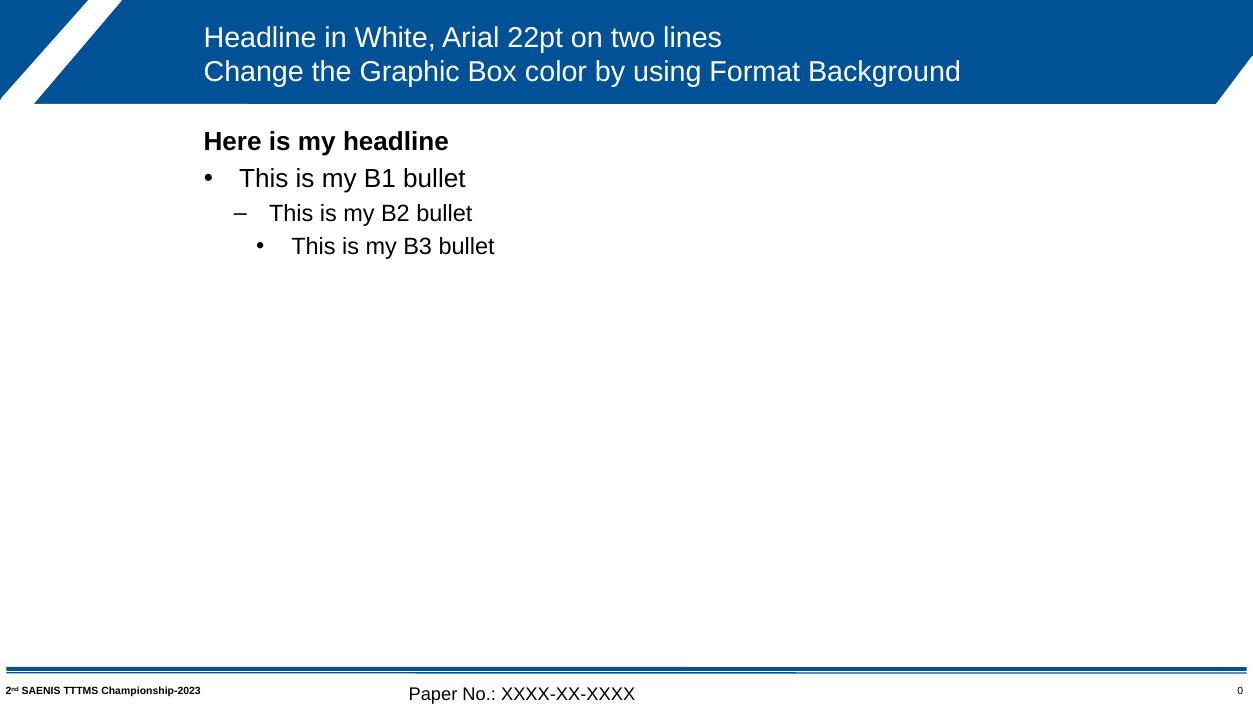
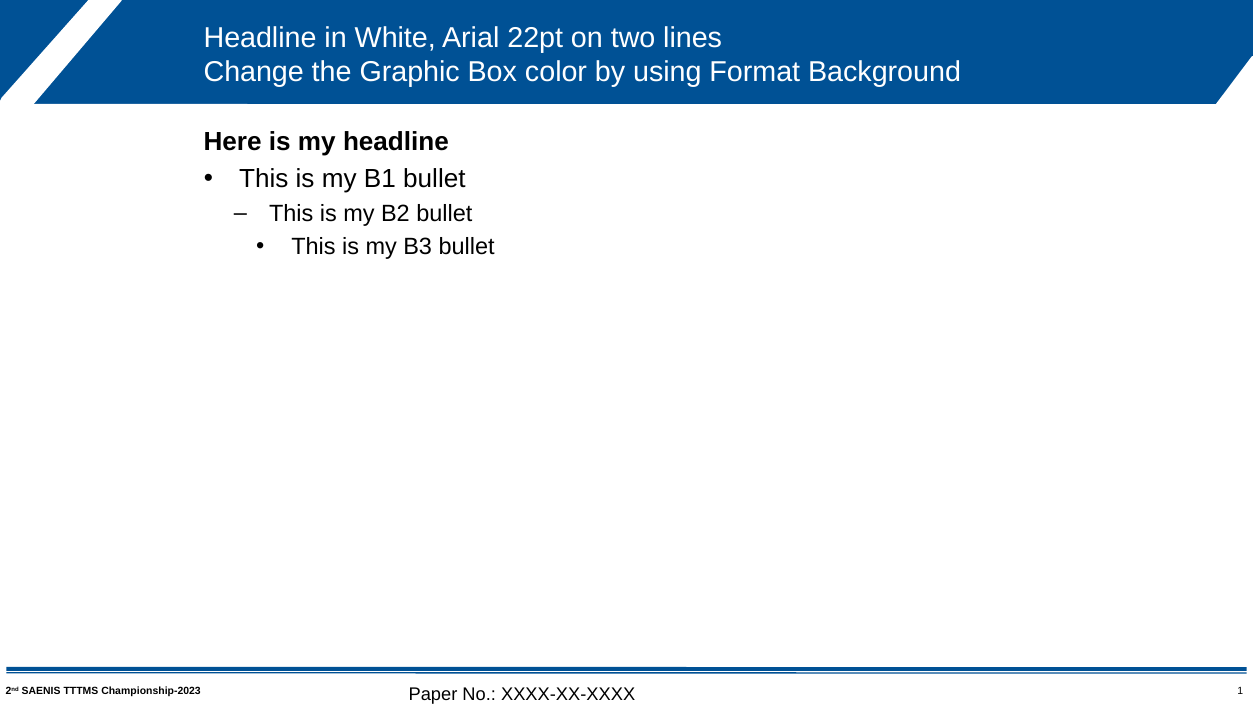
0: 0 -> 1 (1240, 691)
